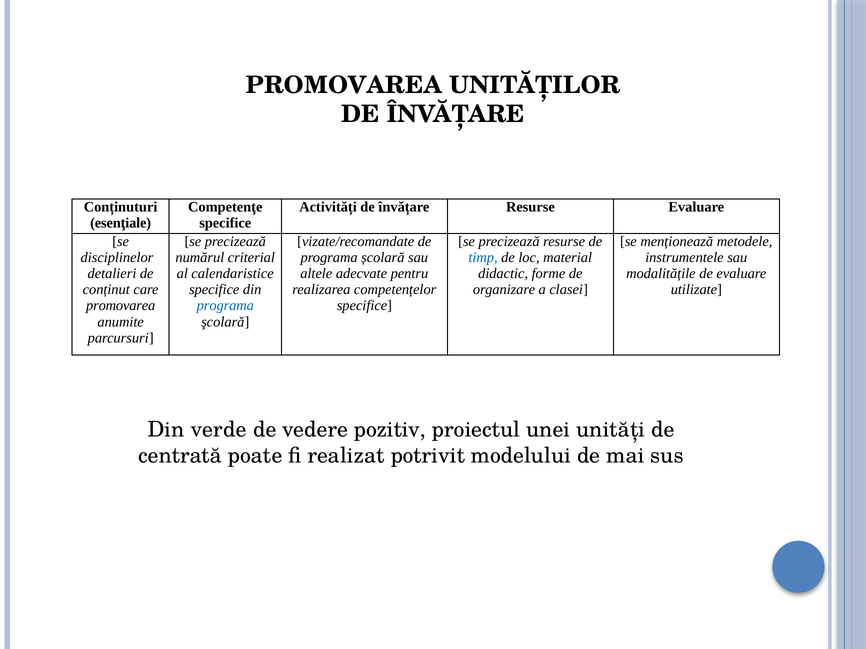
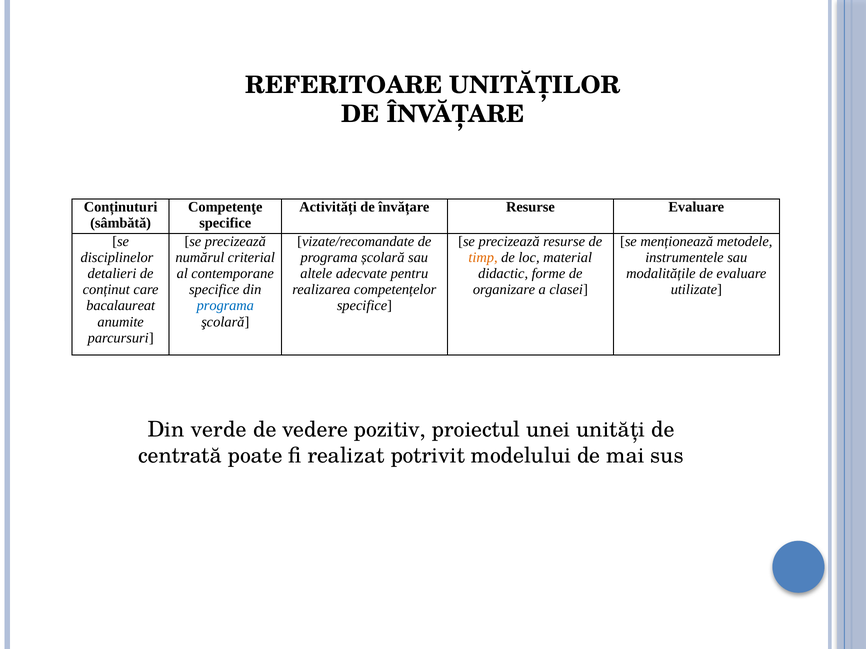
PROMOVAREA: PROMOVAREA -> REFERITOARE (344, 85)
esenţiale: esenţiale -> sâmbătă (121, 223)
timp colour: blue -> orange (483, 258)
calendaristice: calendaristice -> contemporane (233, 274)
promovarea: promovarea -> bacalaureat (121, 306)
